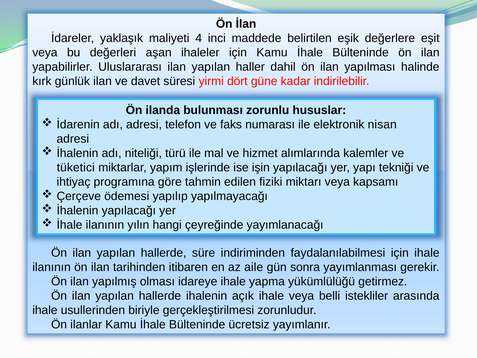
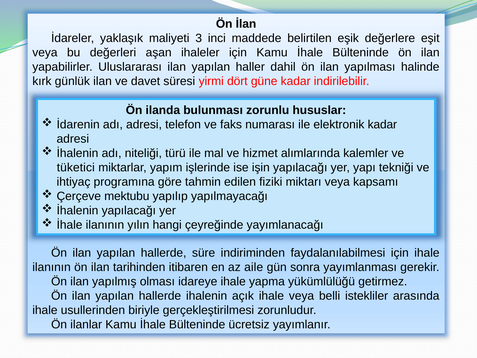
4: 4 -> 3 (199, 38)
elektronik nisan: nisan -> kadar (382, 124)
ödemesi: ödemesi -> mektubu (127, 196)
